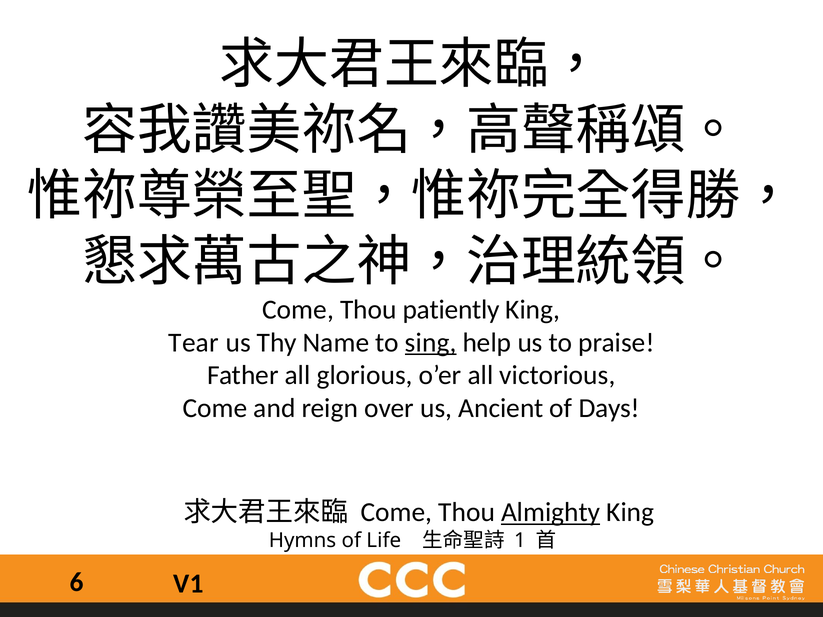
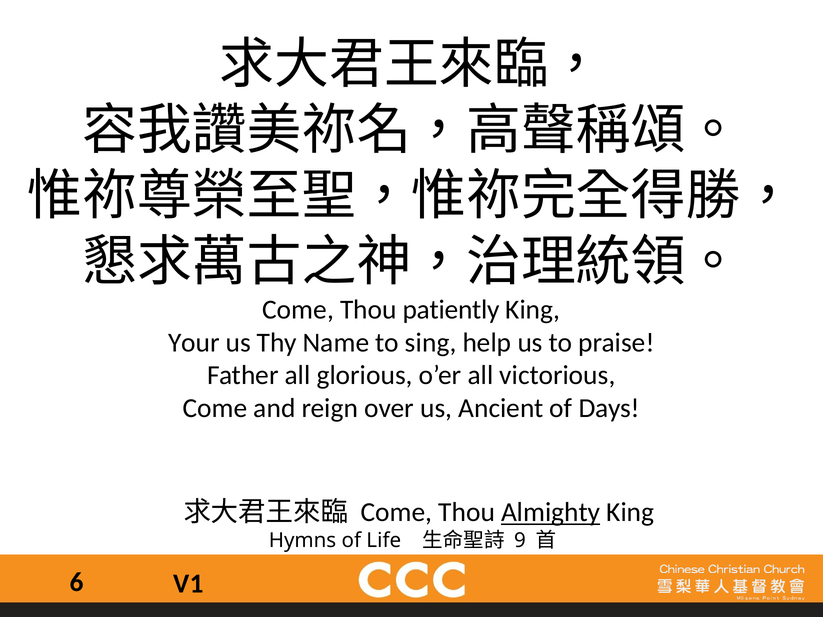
Tear: Tear -> Your (194, 343)
sing underline: present -> none (431, 343)
1: 1 -> 9 (520, 541)
